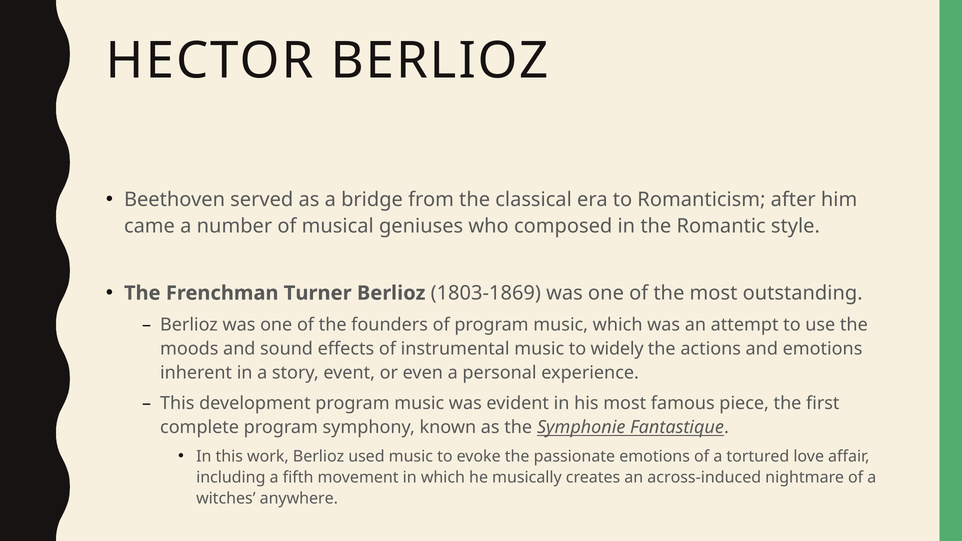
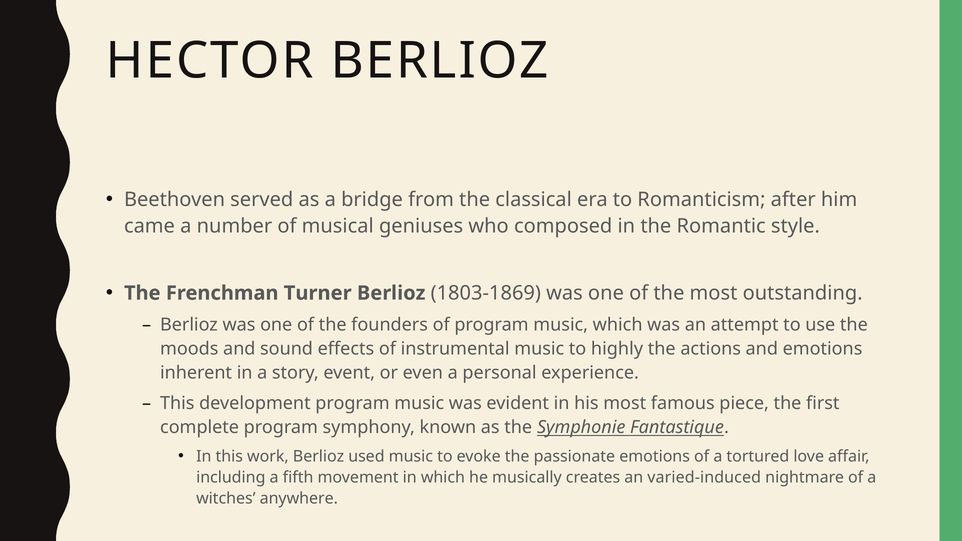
widely: widely -> highly (617, 349)
across-induced: across-induced -> varied-induced (704, 478)
